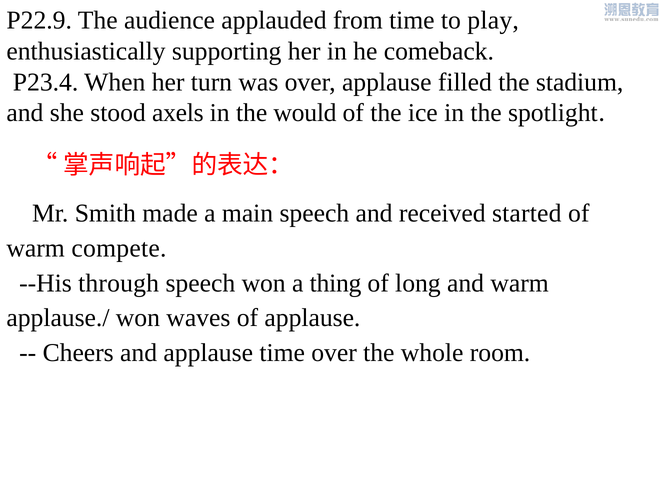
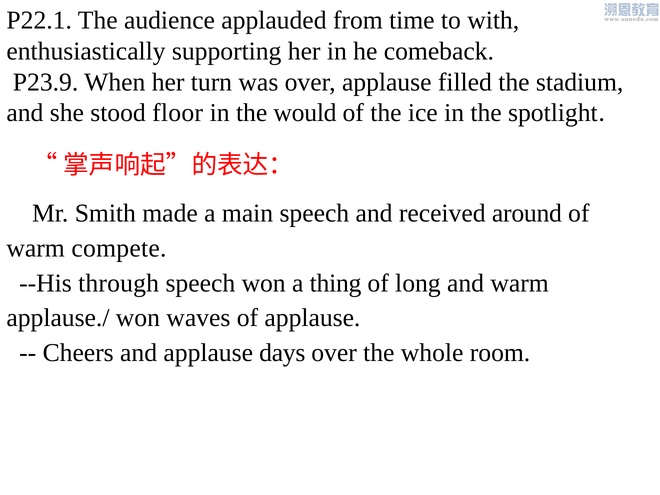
P22.9: P22.9 -> P22.1 (39, 20)
play: play -> with (493, 20)
P23.4: P23.4 -> P23.9 (46, 82)
axels: axels -> floor (178, 113)
started: started -> around (527, 213)
applause time: time -> days (282, 353)
